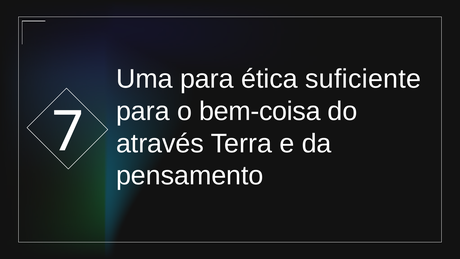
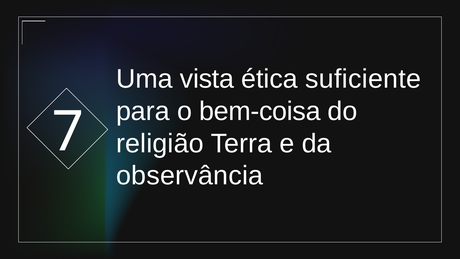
Uma para: para -> vista (207, 79)
através: através -> religião (160, 143)
pensamento: pensamento -> observância (190, 176)
